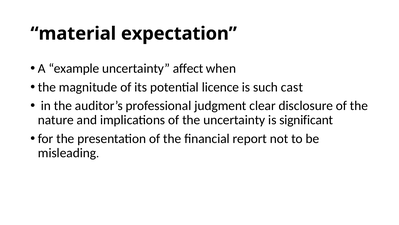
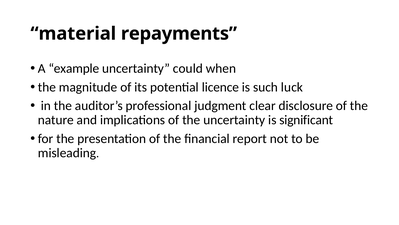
expectation: expectation -> repayments (179, 34)
affect: affect -> could (188, 68)
cast: cast -> luck (292, 87)
